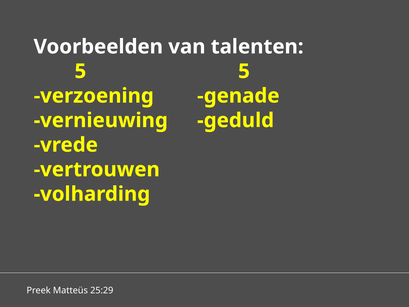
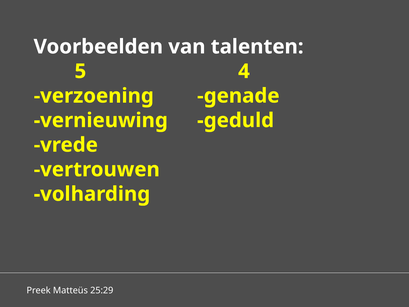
5 5: 5 -> 4 (244, 71)
